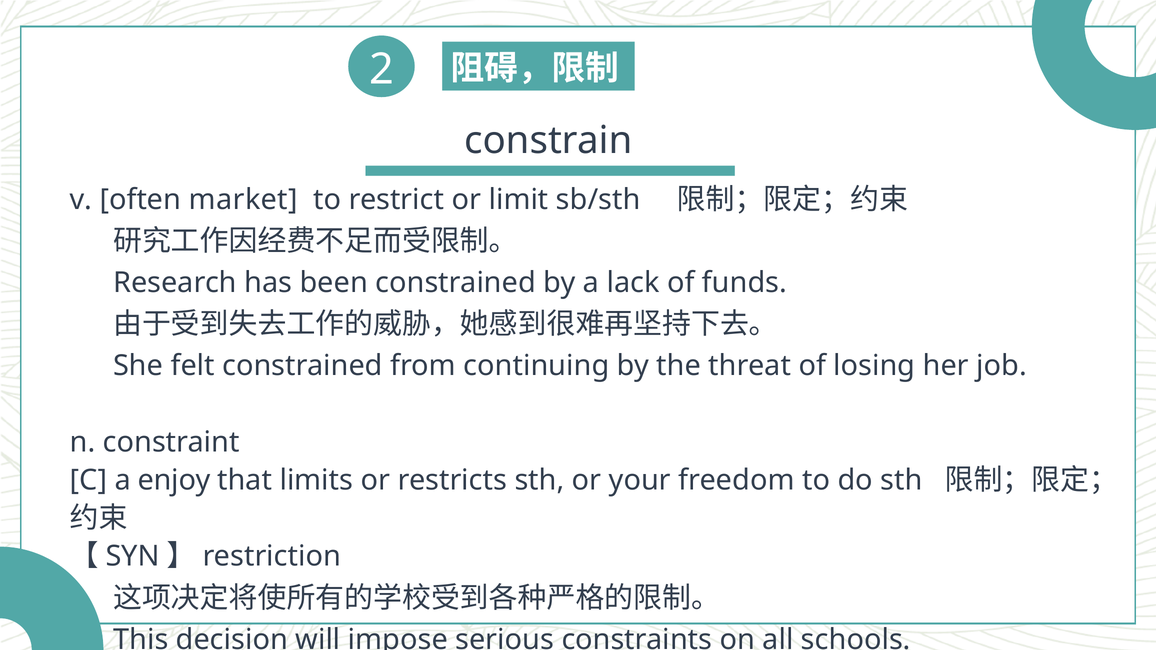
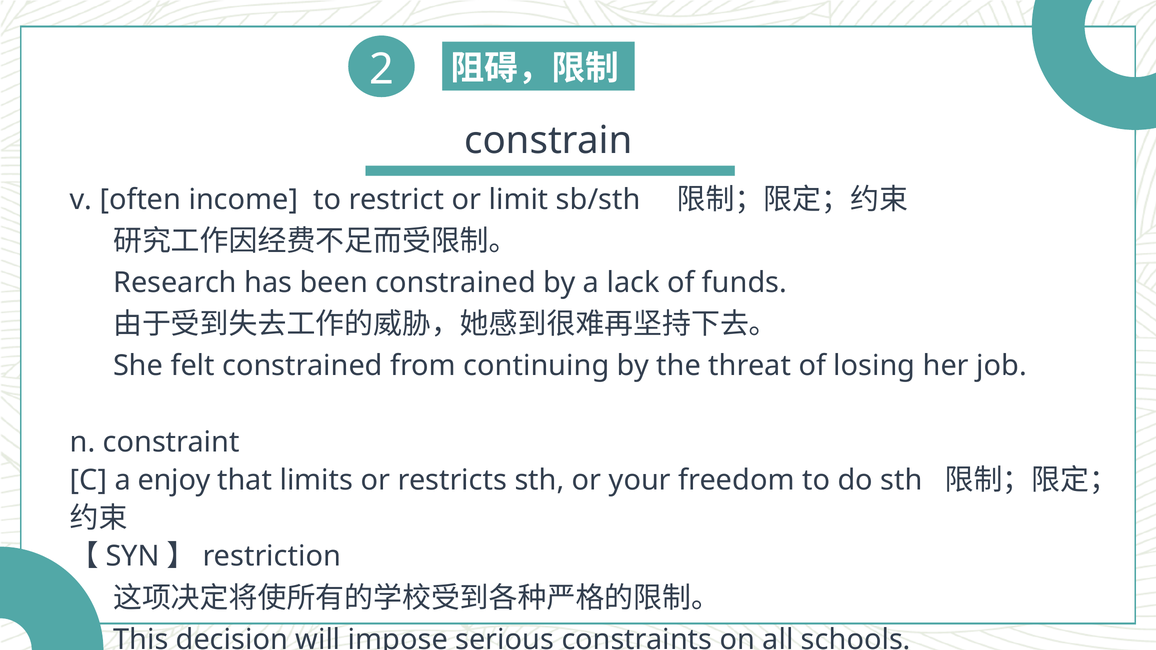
market: market -> income (243, 200)
